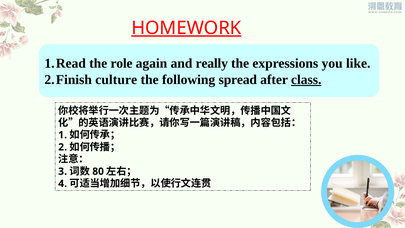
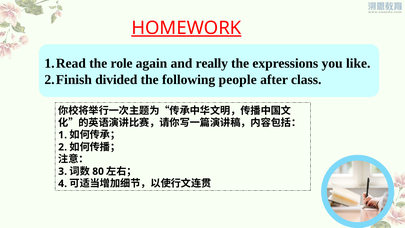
culture: culture -> divided (116, 80)
spread: spread -> people (238, 80)
class underline: present -> none (306, 80)
